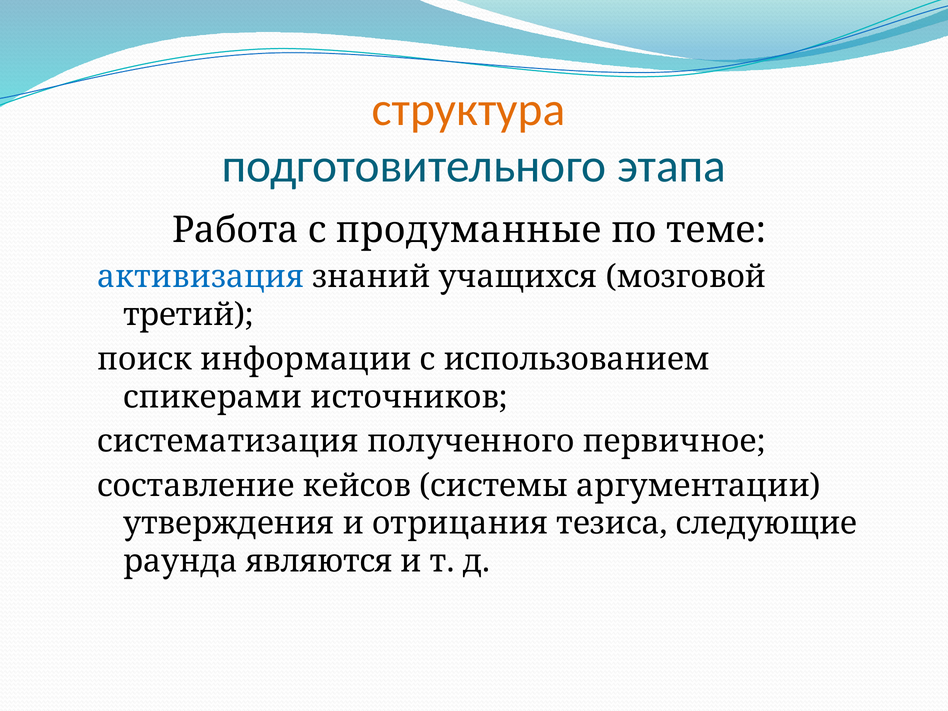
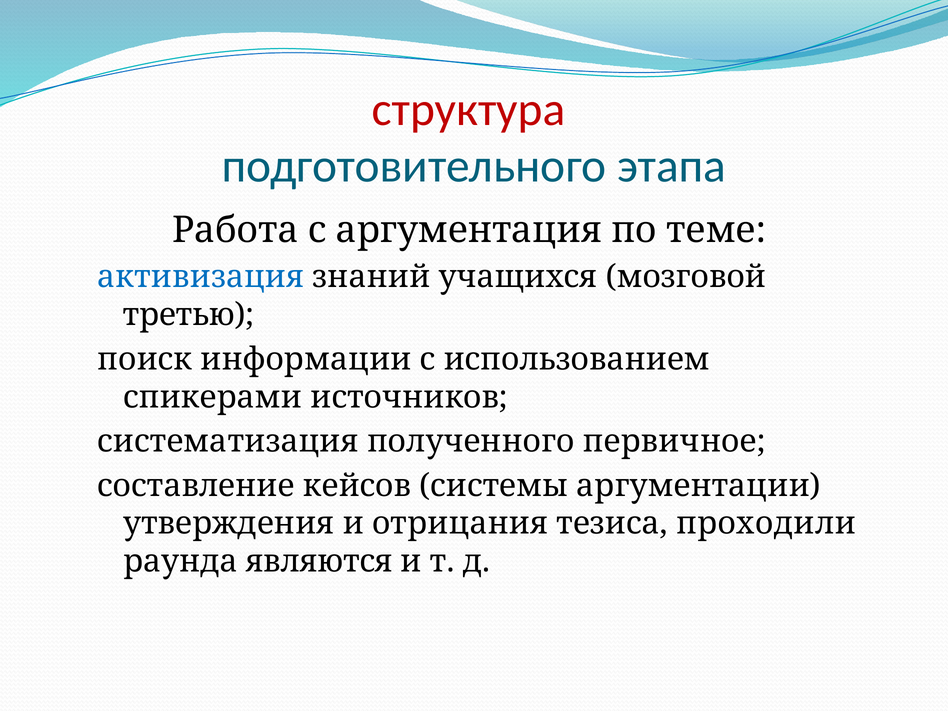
структура colour: orange -> red (469, 109)
продуманные: продуманные -> аргументация (469, 230)
третий: третий -> третью (189, 315)
следующие: следующие -> проходили (766, 524)
